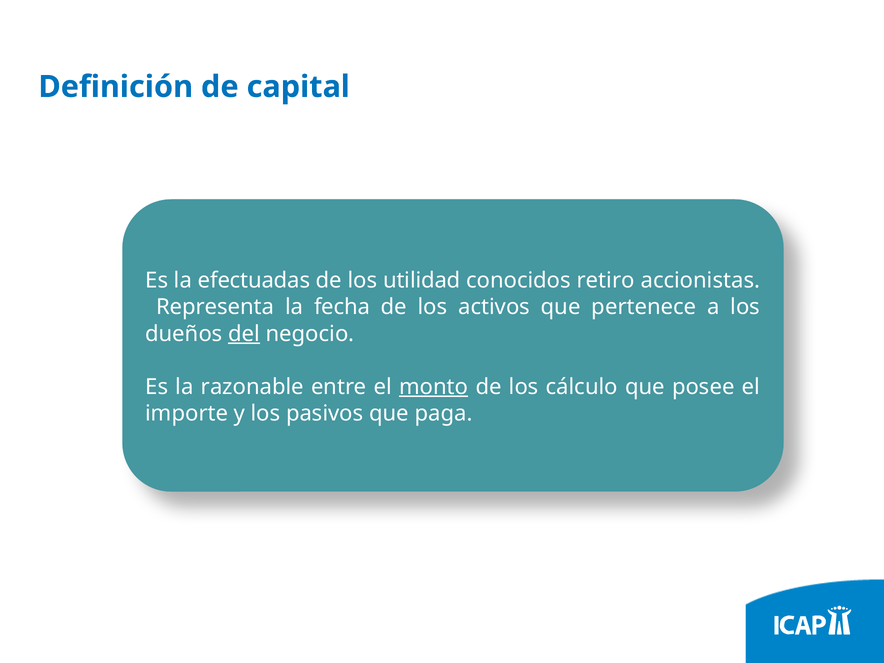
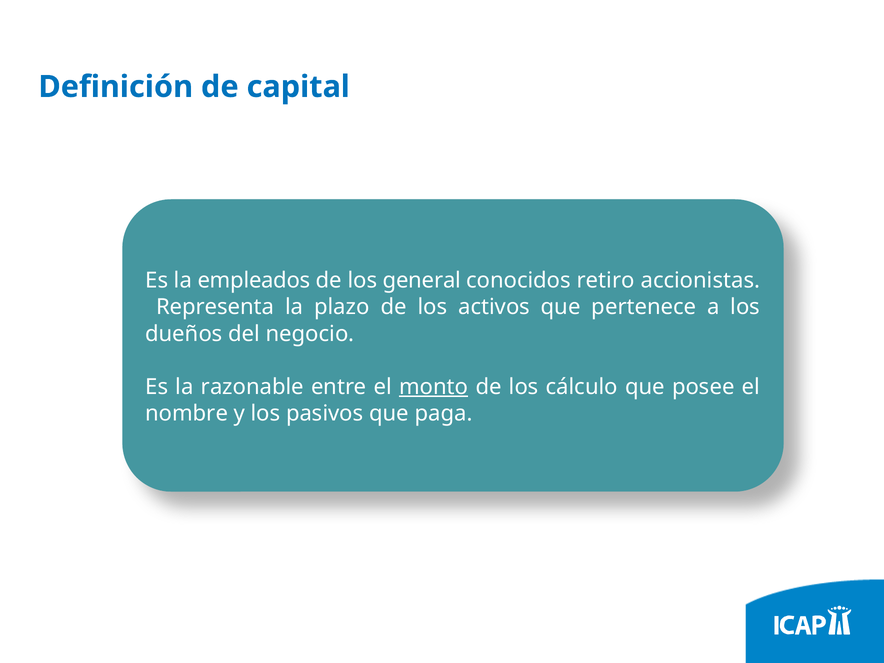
efectuadas: efectuadas -> empleados (254, 281)
utilidad: utilidad -> general (422, 281)
fecha: fecha -> plazo (342, 307)
del underline: present -> none (244, 334)
importe: importe -> nombre (187, 413)
